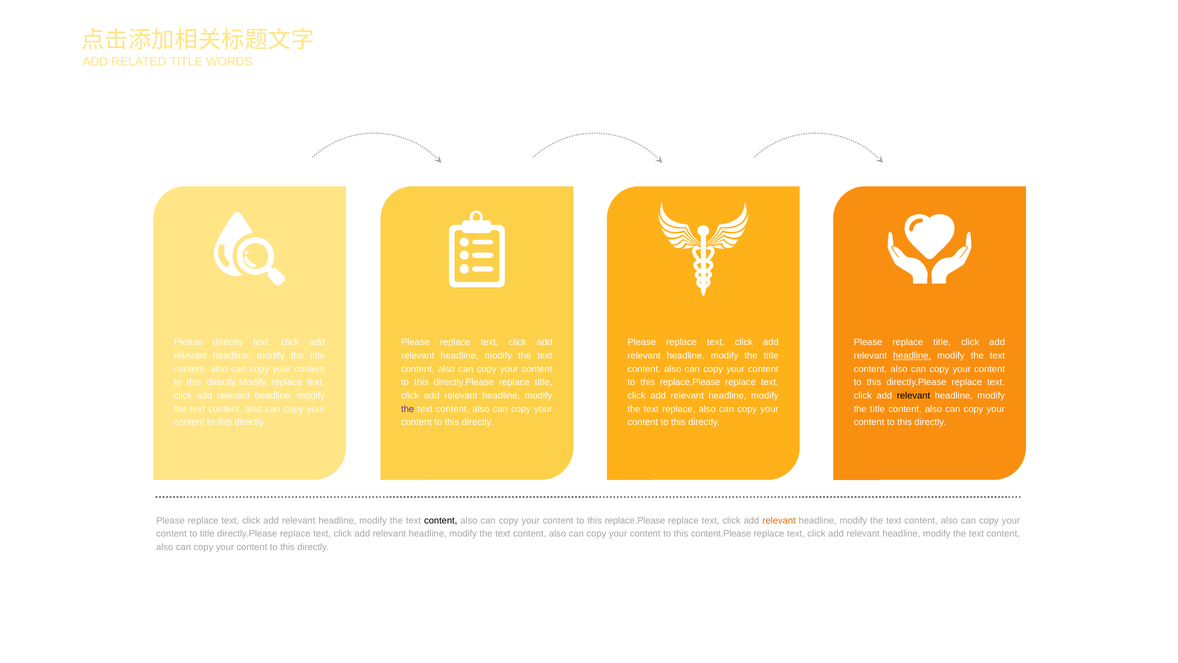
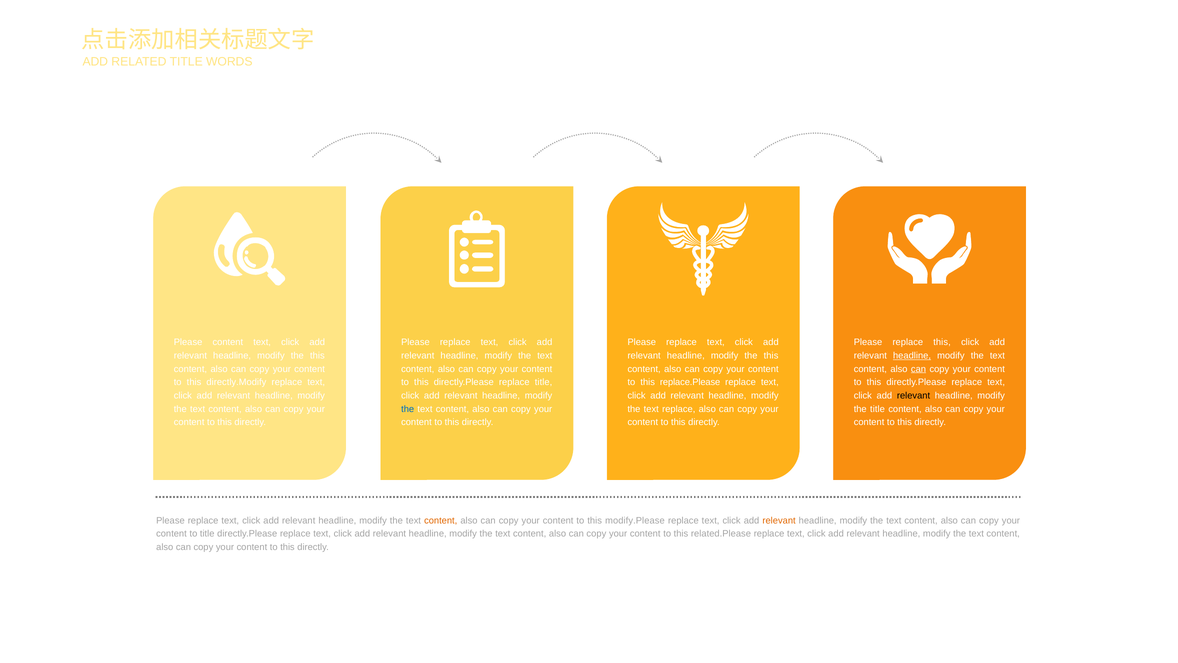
Please directly: directly -> content (228, 342)
Please replace title: title -> this (942, 342)
title: title -> this (317, 355)
title: title -> this (771, 355)
can underline: none -> present (918, 369)
the colour: purple -> blue (408, 409)
content colour: black -> orange (441, 520)
replace.Please: replace.Please -> modify.Please (635, 520)
content.Please: content.Please -> related.Please (721, 533)
